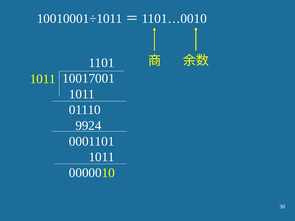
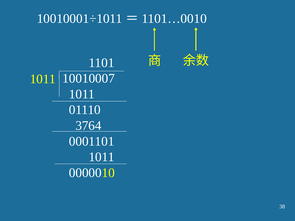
10017001: 10017001 -> 10010007 (89, 79)
9924: 9924 -> 3764 (88, 126)
